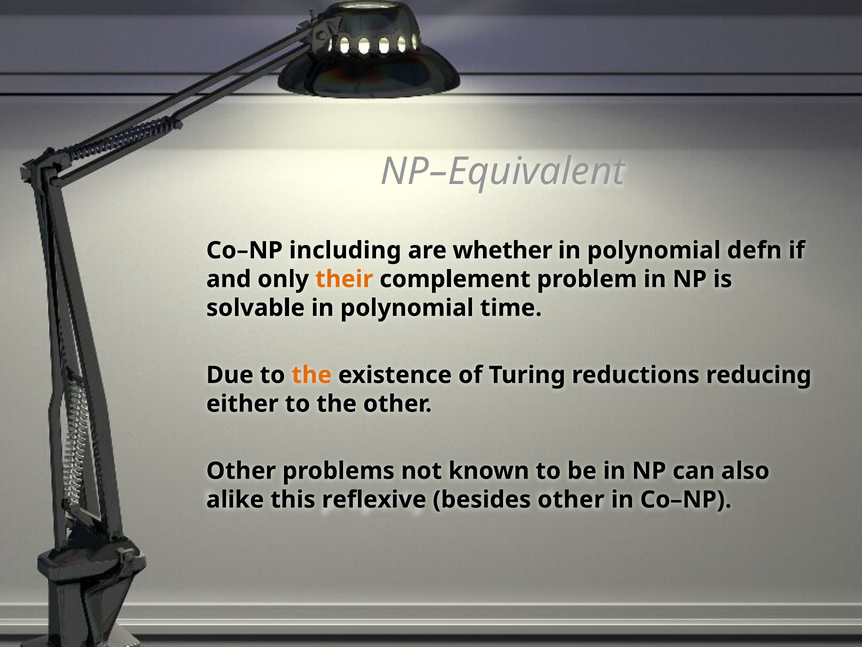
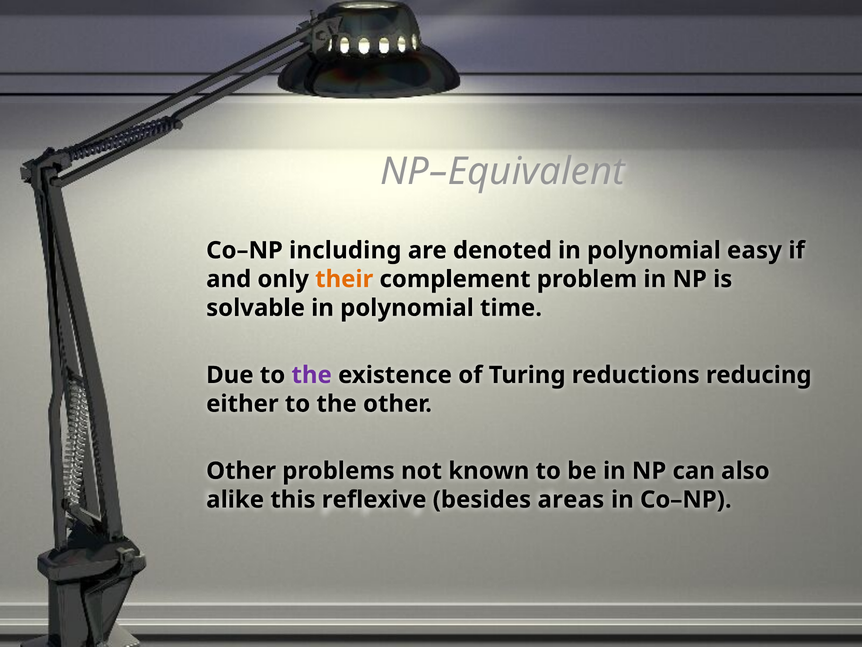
whether: whether -> denoted (502, 250)
defn: defn -> easy (754, 250)
the colour: orange -> purple (312, 375)
besides other: other -> areas (571, 499)
